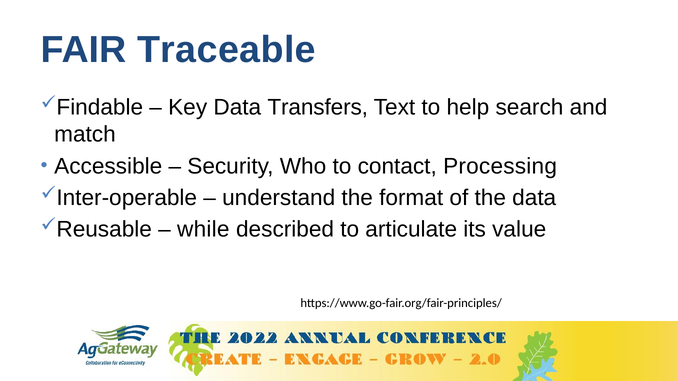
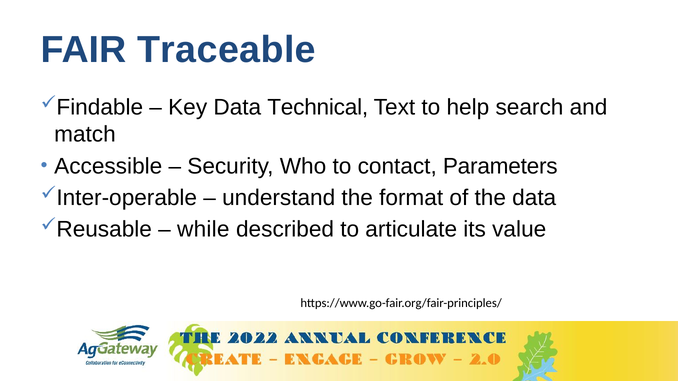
Transfers: Transfers -> Technical (318, 108)
Processing: Processing -> Parameters (500, 166)
